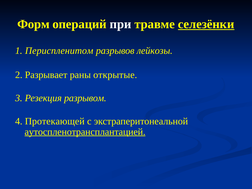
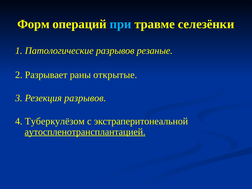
при colour: white -> light blue (121, 24)
селезёнки underline: present -> none (206, 24)
Периспленитом: Периспленитом -> Патологические (59, 51)
лейкозы: лейкозы -> резаные (155, 51)
Резекция разрывом: разрывом -> разрывов (85, 98)
Протекающей: Протекающей -> Туберкулёзом (55, 121)
